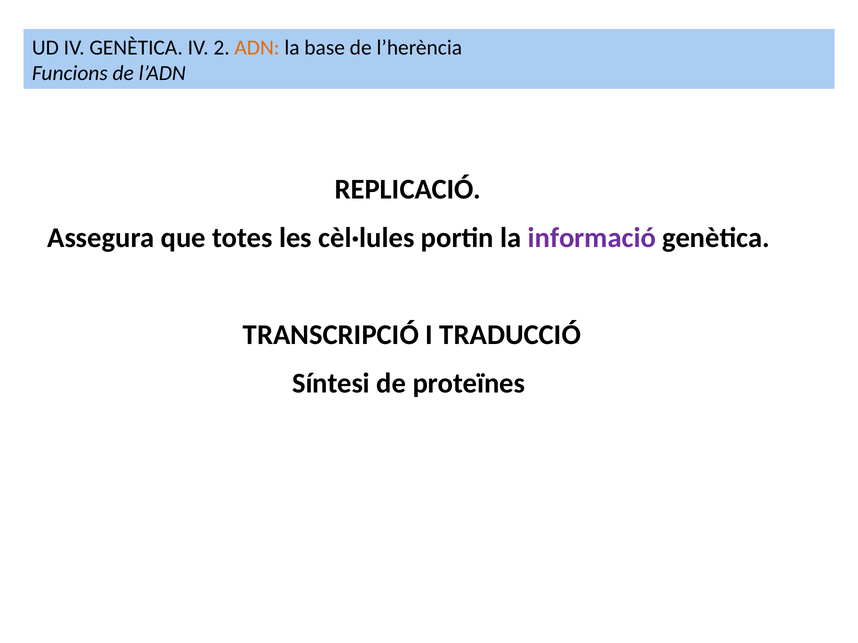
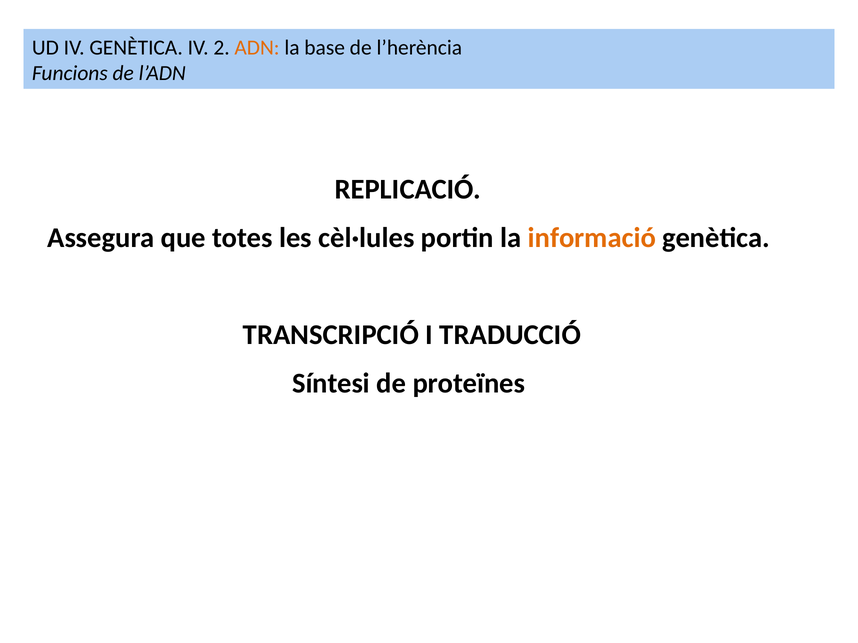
informació colour: purple -> orange (592, 238)
